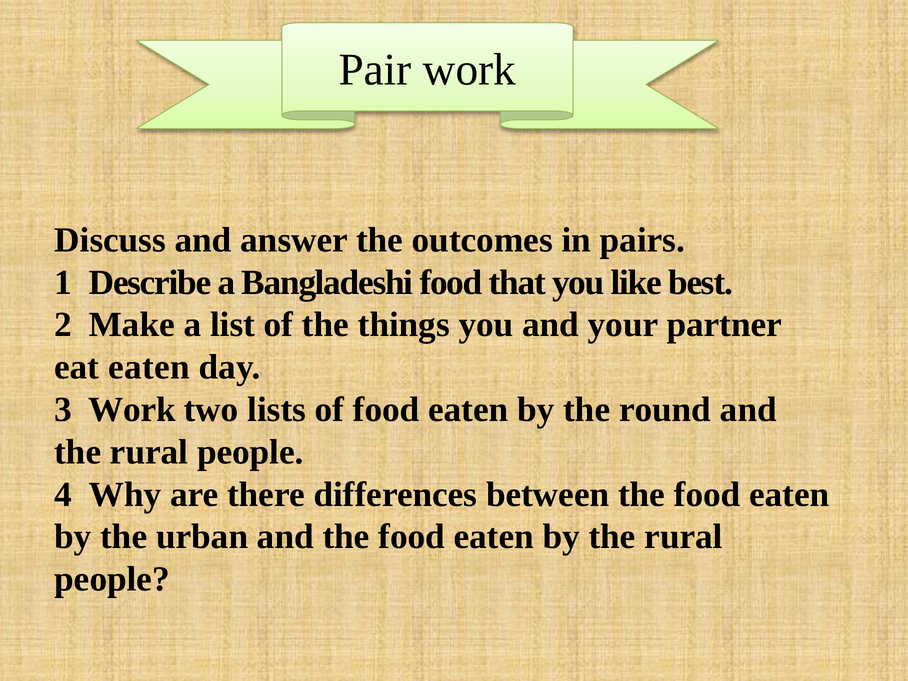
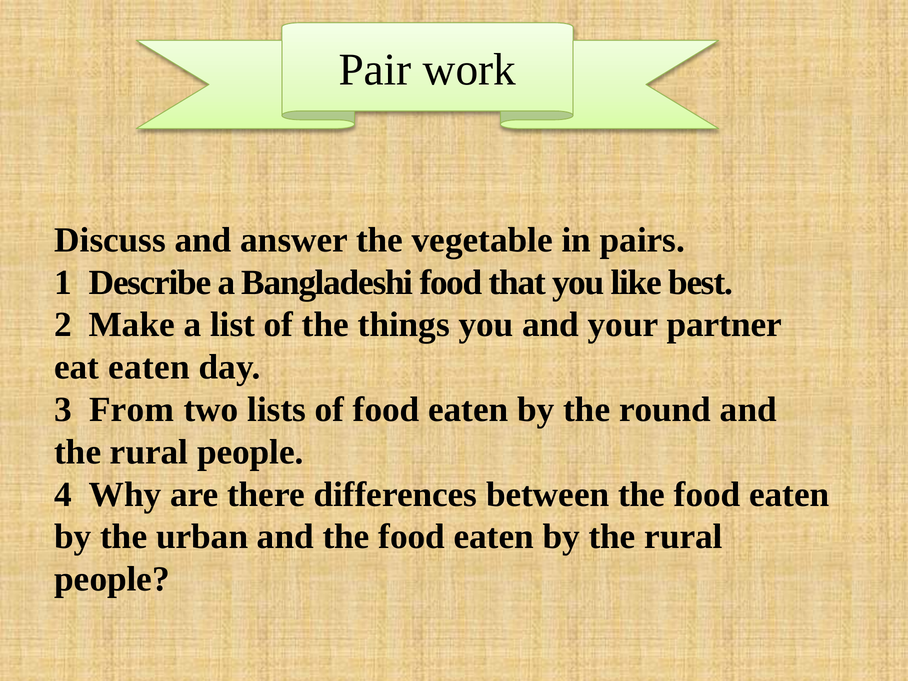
outcomes: outcomes -> vegetable (482, 240)
3 Work: Work -> From (132, 410)
